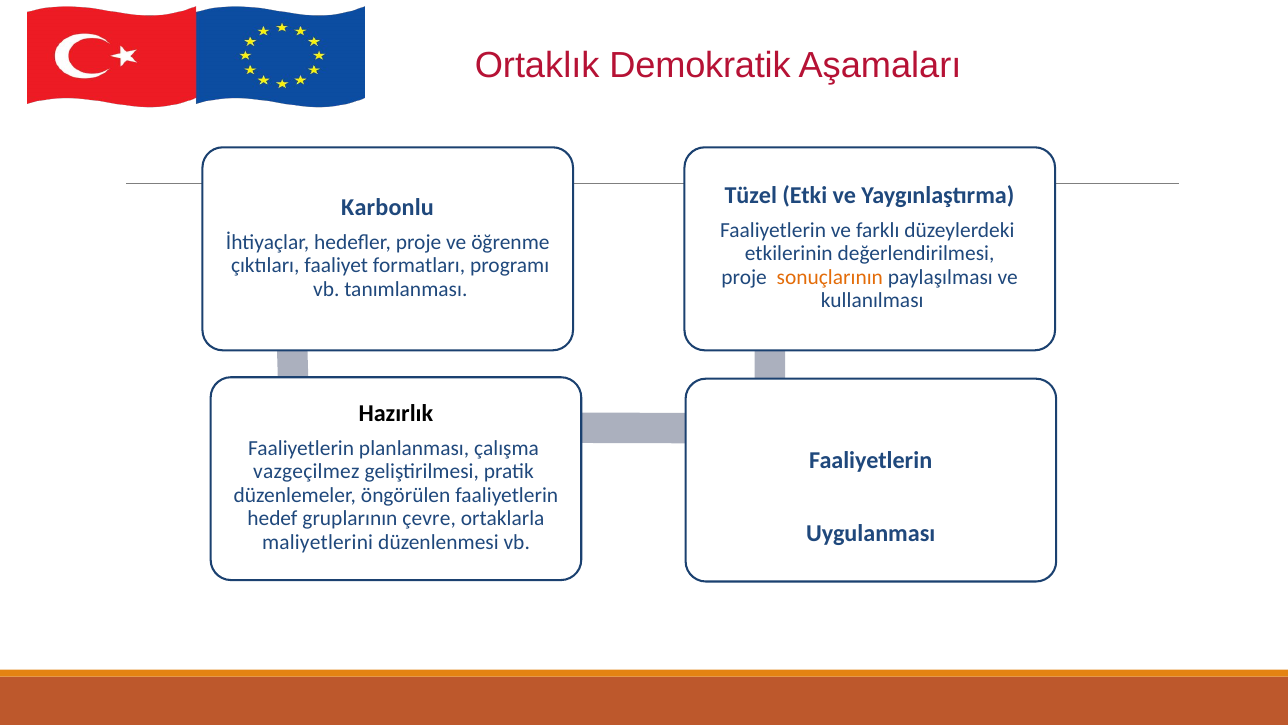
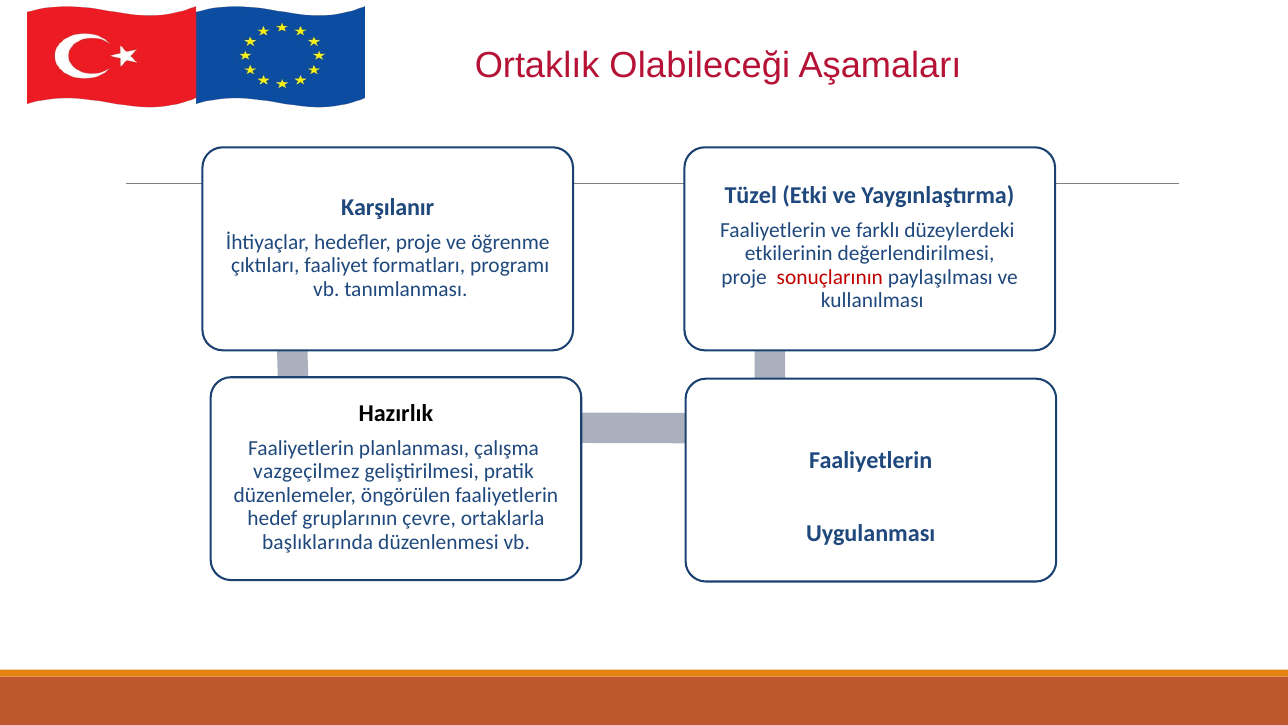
Demokratik: Demokratik -> Olabileceği (700, 66)
Karbonlu: Karbonlu -> Karşılanır (388, 207)
sonuçlarının colour: orange -> red (830, 277)
maliyetlerini: maliyetlerini -> başlıklarında (318, 542)
